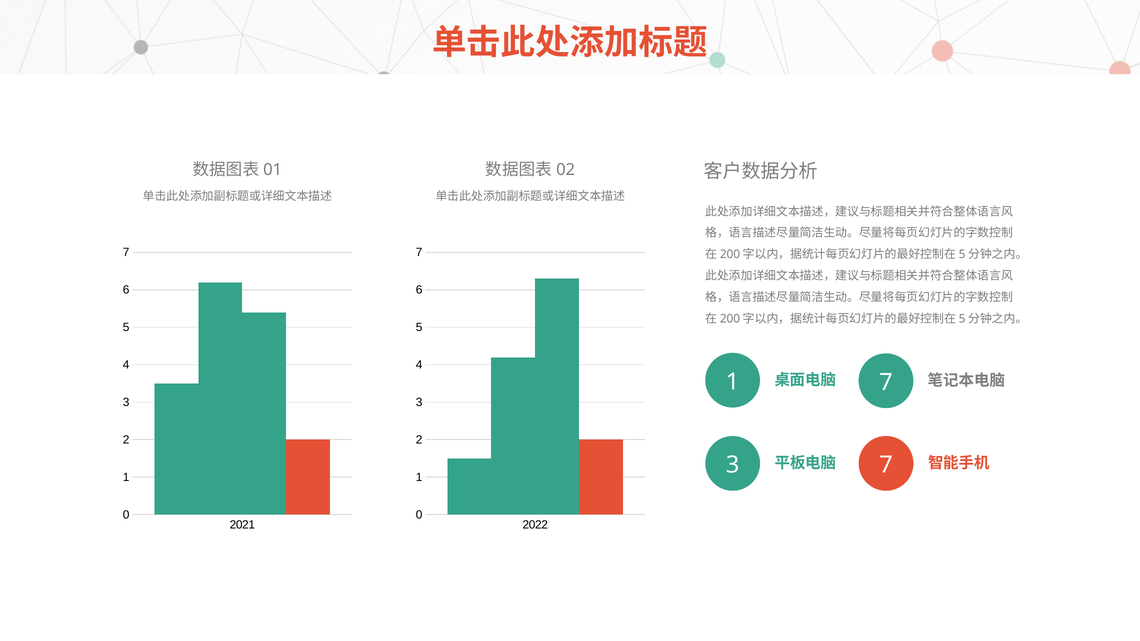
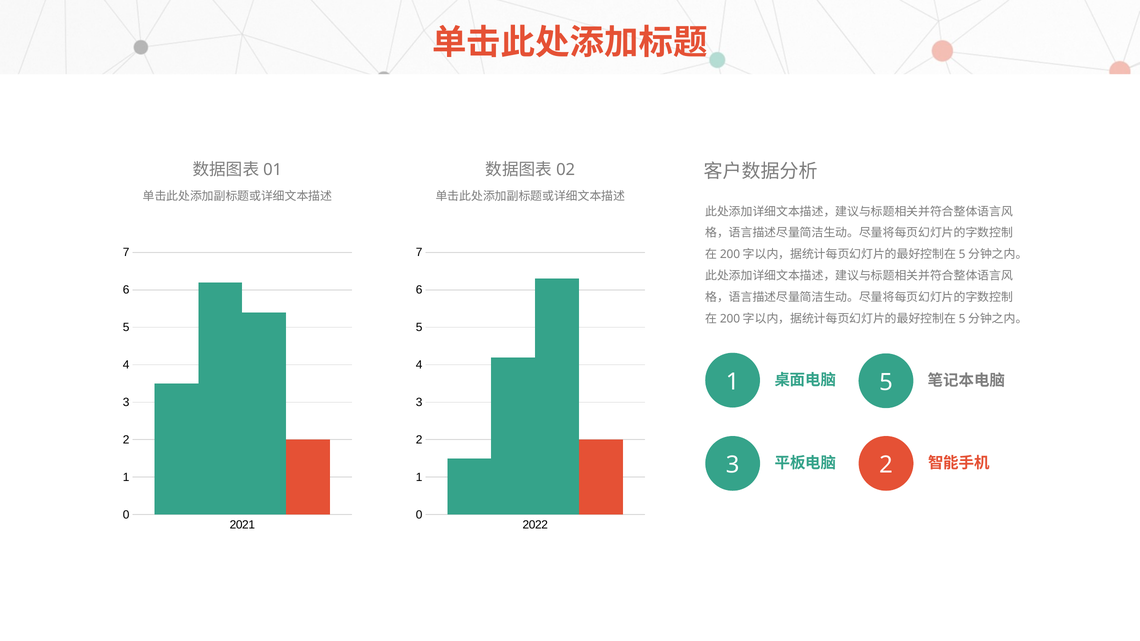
7: 7 -> 5 (886, 383)
7: 7 -> 2 (886, 465)
